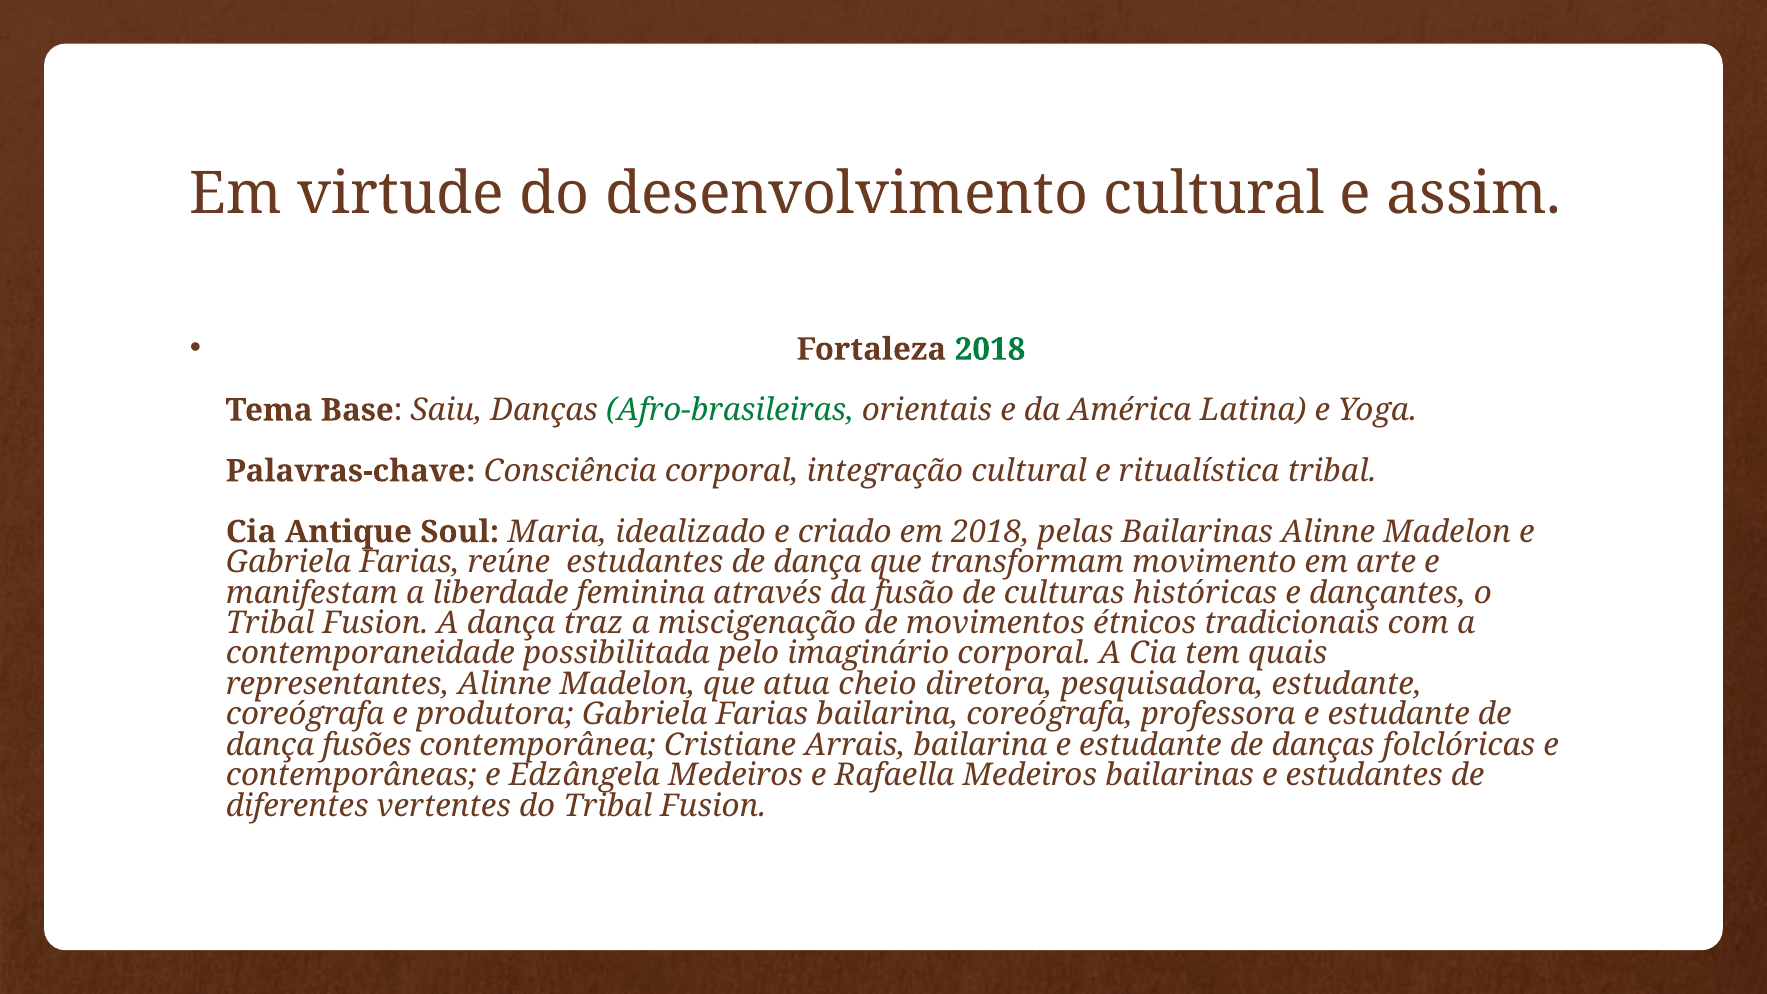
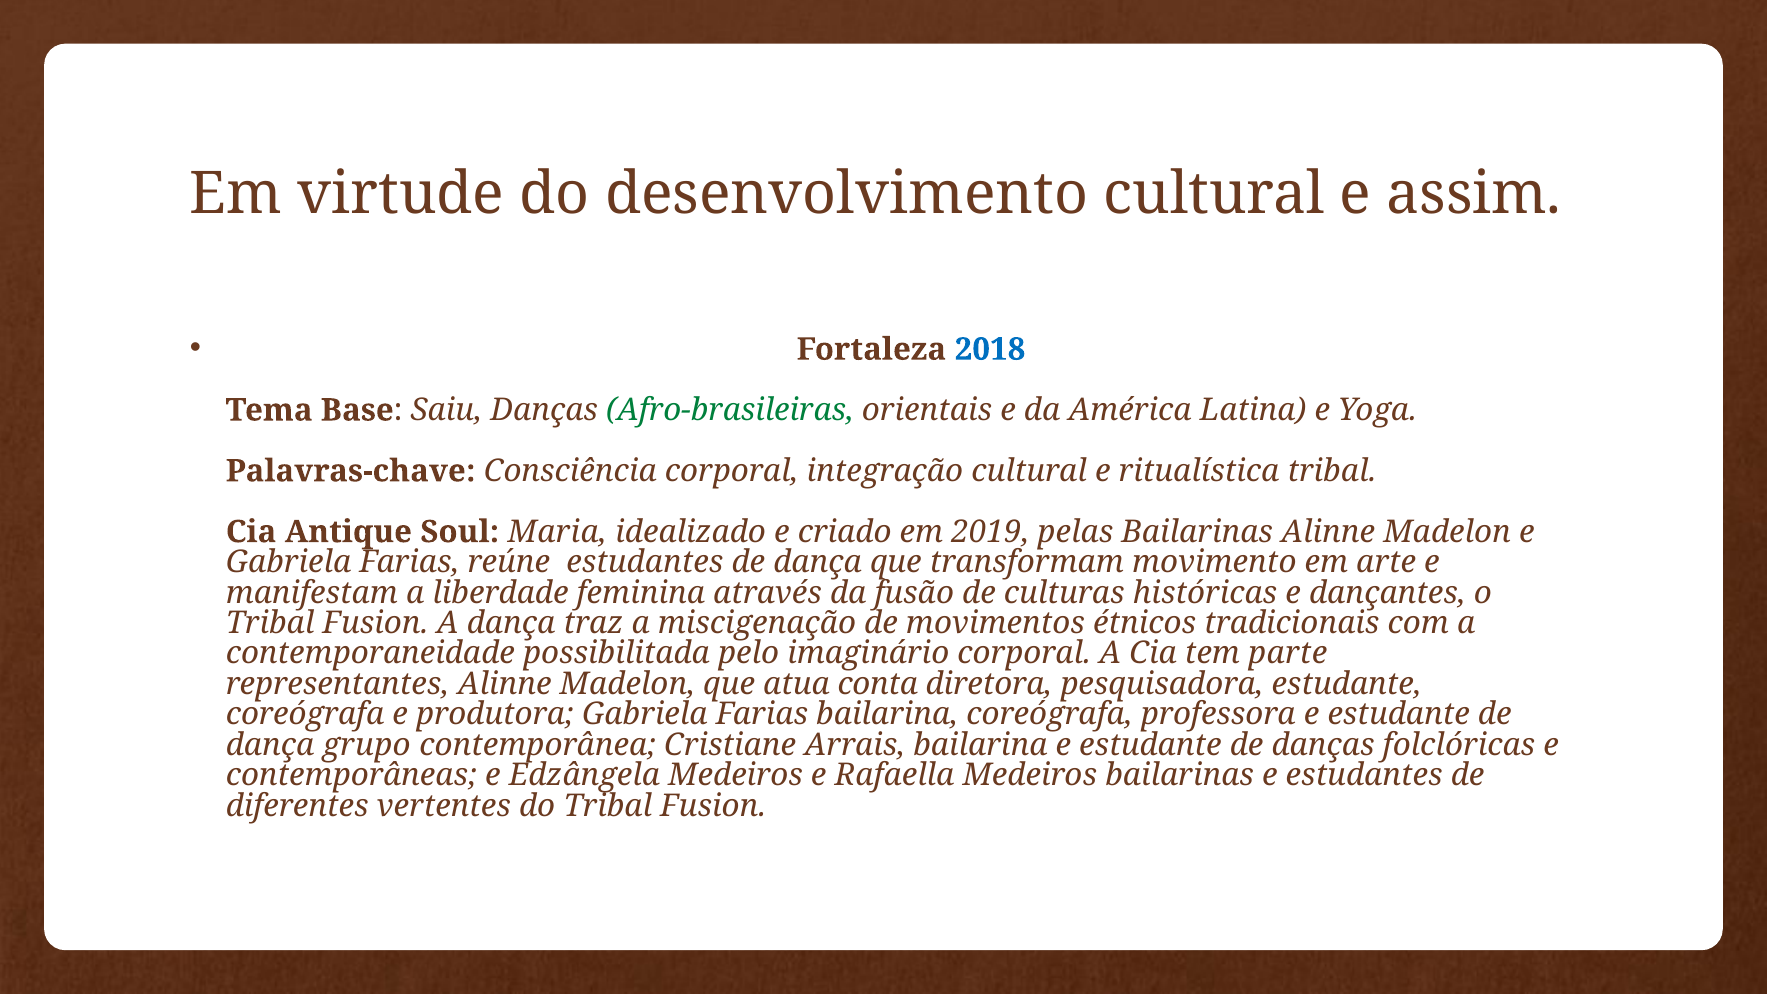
2018 colour: green -> blue (990, 349)
em 2018: 2018 -> 2019 (990, 532)
quais: quais -> parte (1288, 654)
cheio: cheio -> conta (878, 684)
fusões: fusões -> grupo (367, 745)
